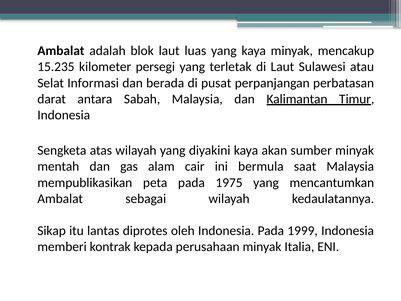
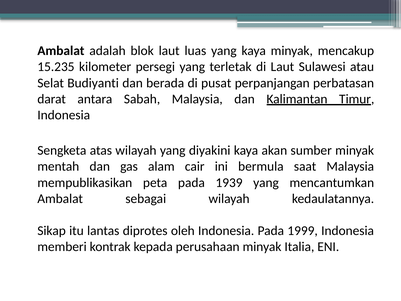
Informasi: Informasi -> Budiyanti (93, 83)
1975: 1975 -> 1939 (229, 182)
